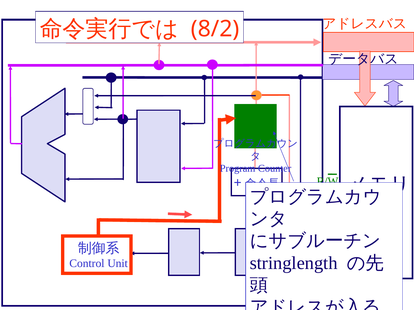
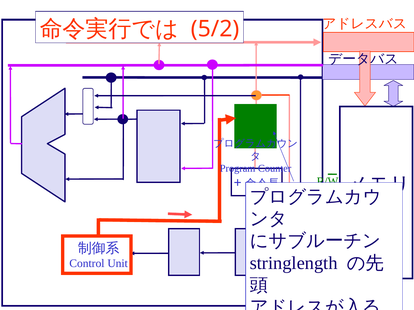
8/2: 8/2 -> 5/2 (215, 29)
